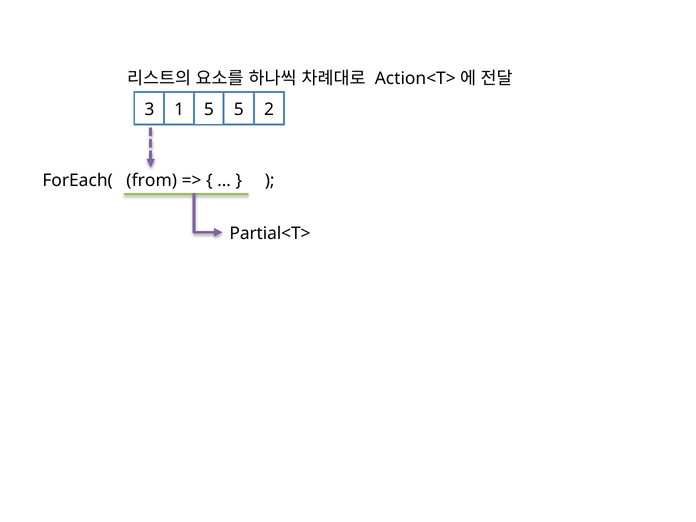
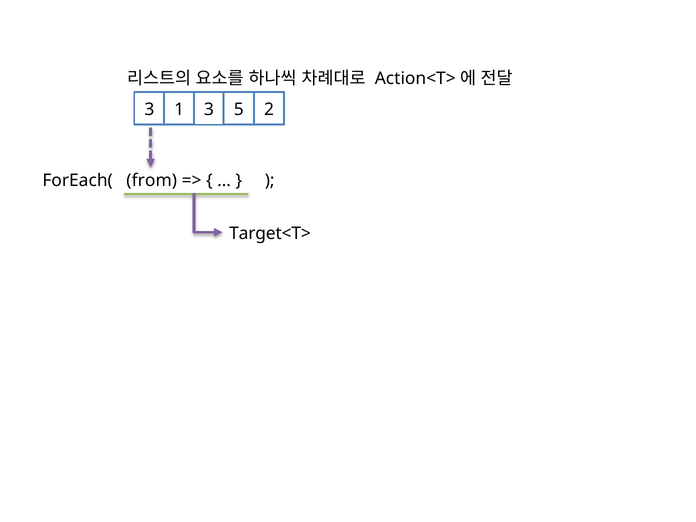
1 5: 5 -> 3 (209, 110)
Partial<T>: Partial<T> -> Target<T> (270, 233)
